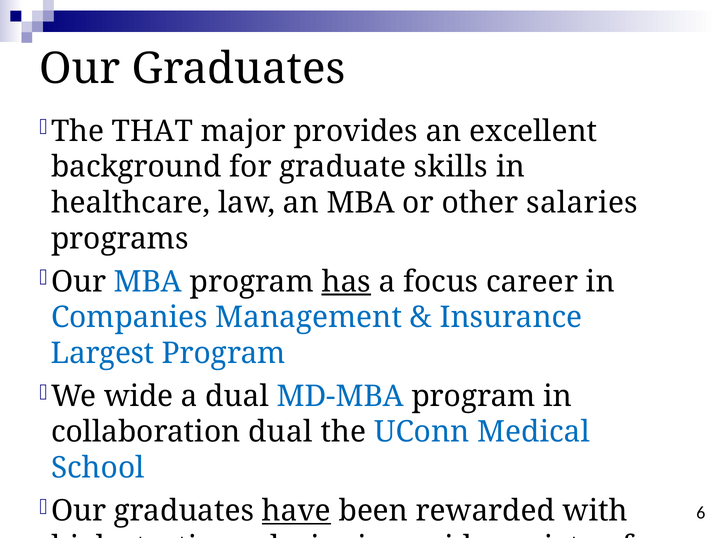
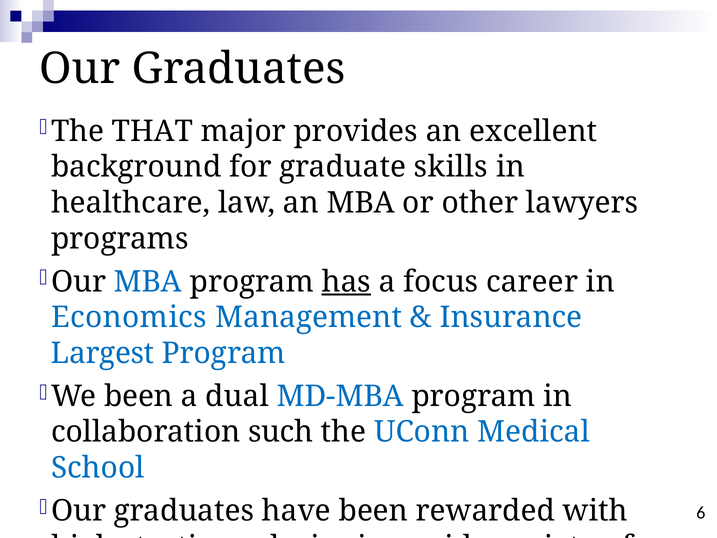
other salaries: salaries -> lawyers (582, 203)
Companies: Companies -> Economics (129, 317)
We wide: wide -> been (139, 396)
collaboration dual: dual -> such (281, 432)
have underline: present -> none (296, 511)
